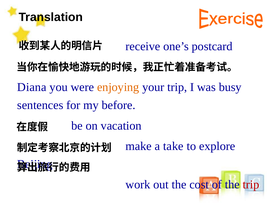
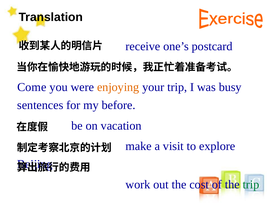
Diana: Diana -> Come (32, 87)
take: take -> visit (173, 146)
trip colour: red -> green (251, 185)
